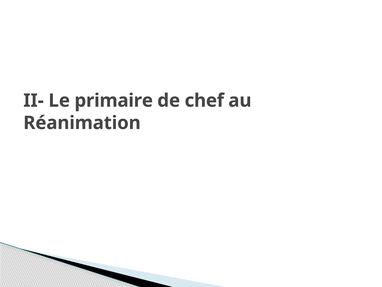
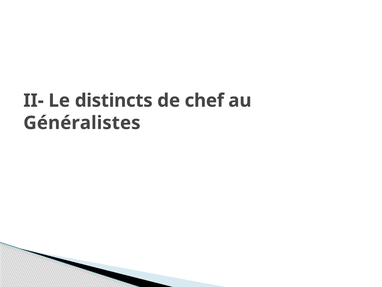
primaire: primaire -> distincts (114, 100)
Réanimation: Réanimation -> Généralistes (82, 123)
